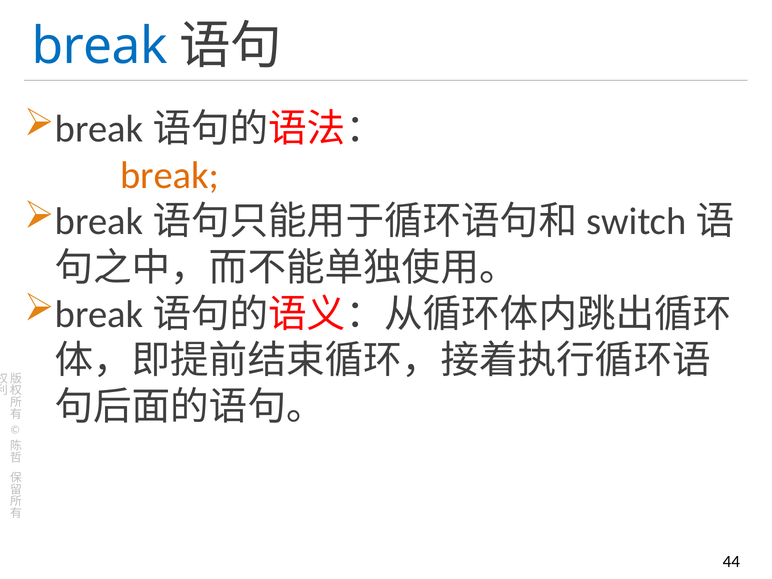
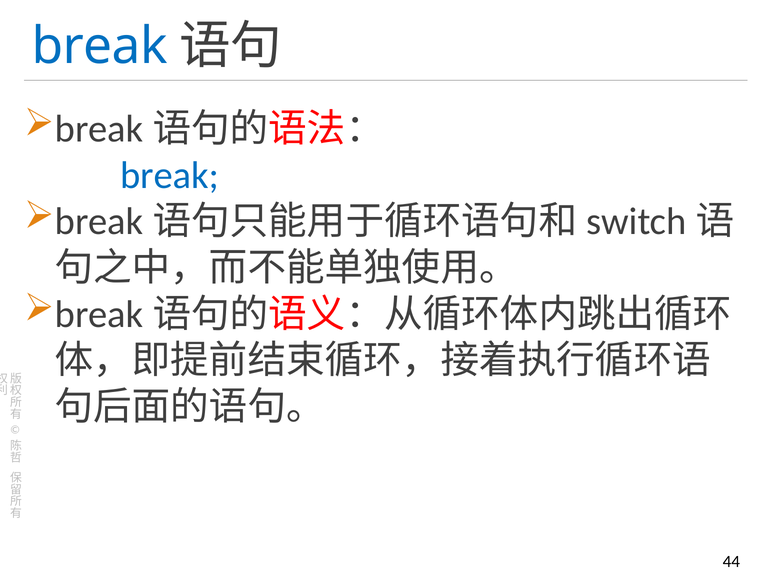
break colour: orange -> blue (170, 175)
